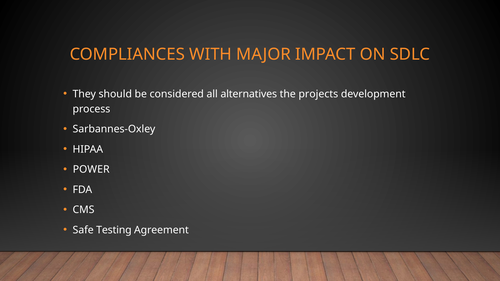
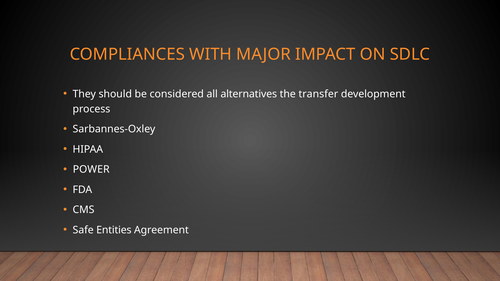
projects: projects -> transfer (318, 94)
Testing: Testing -> Entities (114, 230)
